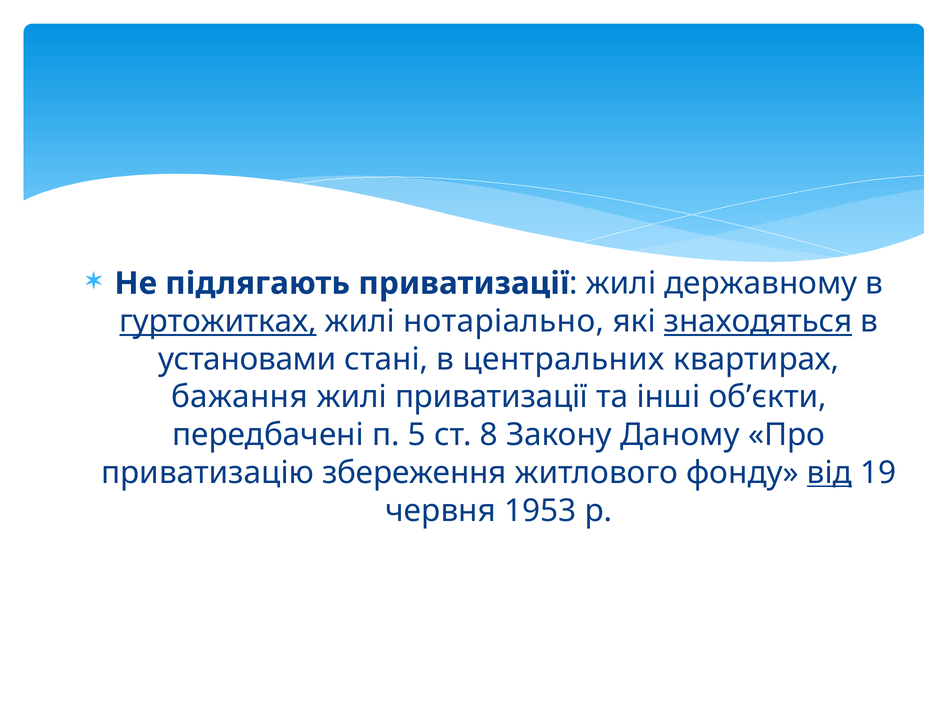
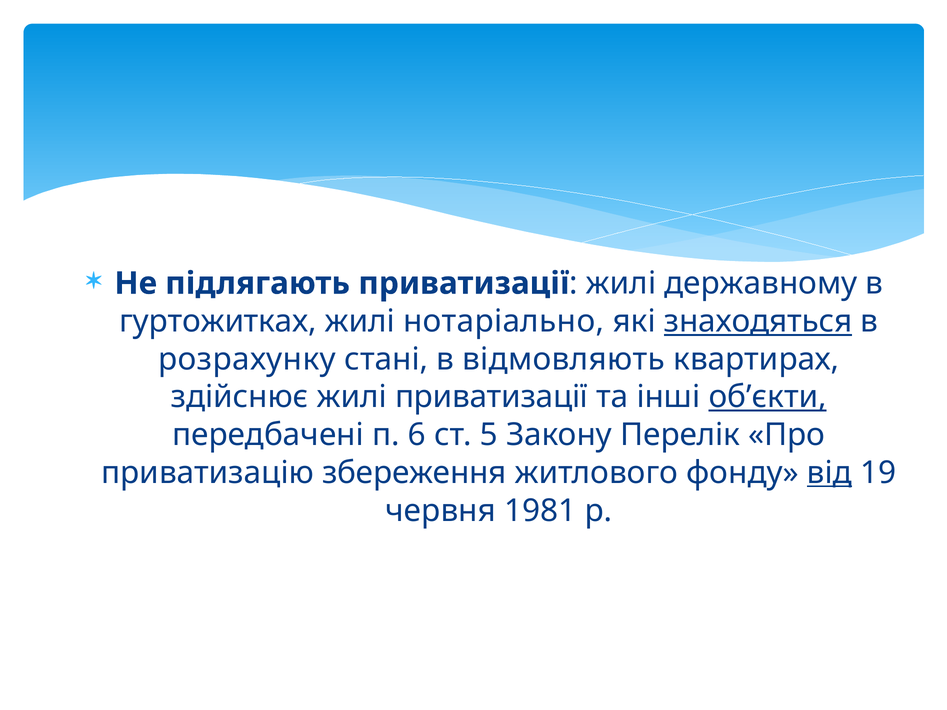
гуртожитках underline: present -> none (218, 321)
установами: установами -> розрахунку (247, 359)
центральних: центральних -> відмовляють (564, 359)
бажання: бажання -> здійснює (240, 397)
об’єкти underline: none -> present (768, 397)
5: 5 -> 6 (417, 435)
8: 8 -> 5 (489, 435)
Даному: Даному -> Перелік (680, 435)
1953: 1953 -> 1981 (540, 511)
